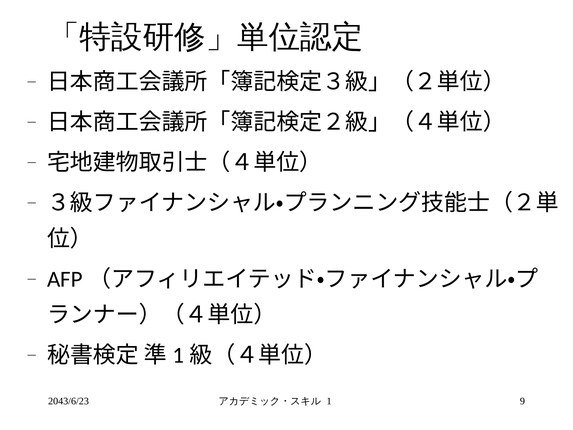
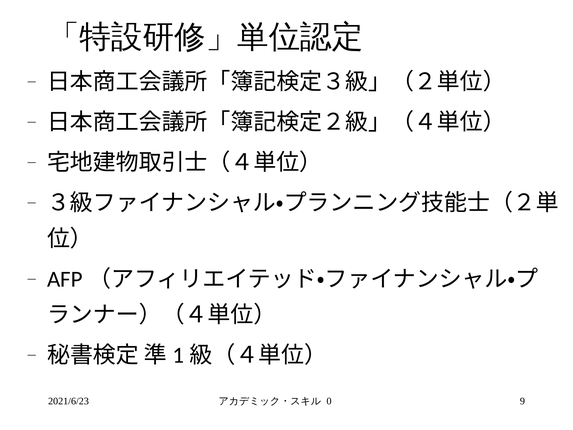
2043/6/23: 2043/6/23 -> 2021/6/23 (68, 401)
1: 1 -> 0 (329, 401)
